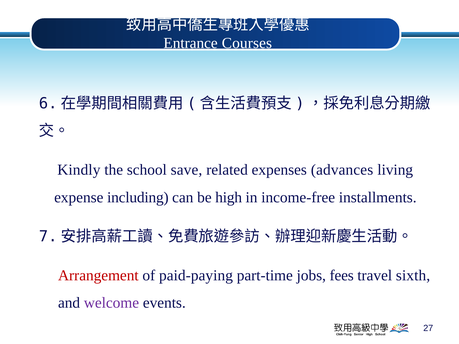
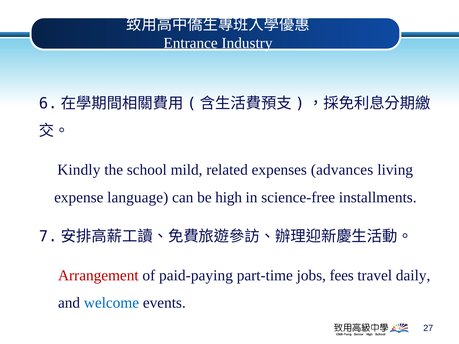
Courses: Courses -> Industry (247, 43)
save: save -> mild (187, 170)
including: including -> language (138, 198)
income-free: income-free -> science-free (298, 198)
sixth: sixth -> daily (413, 276)
welcome colour: purple -> blue (111, 303)
